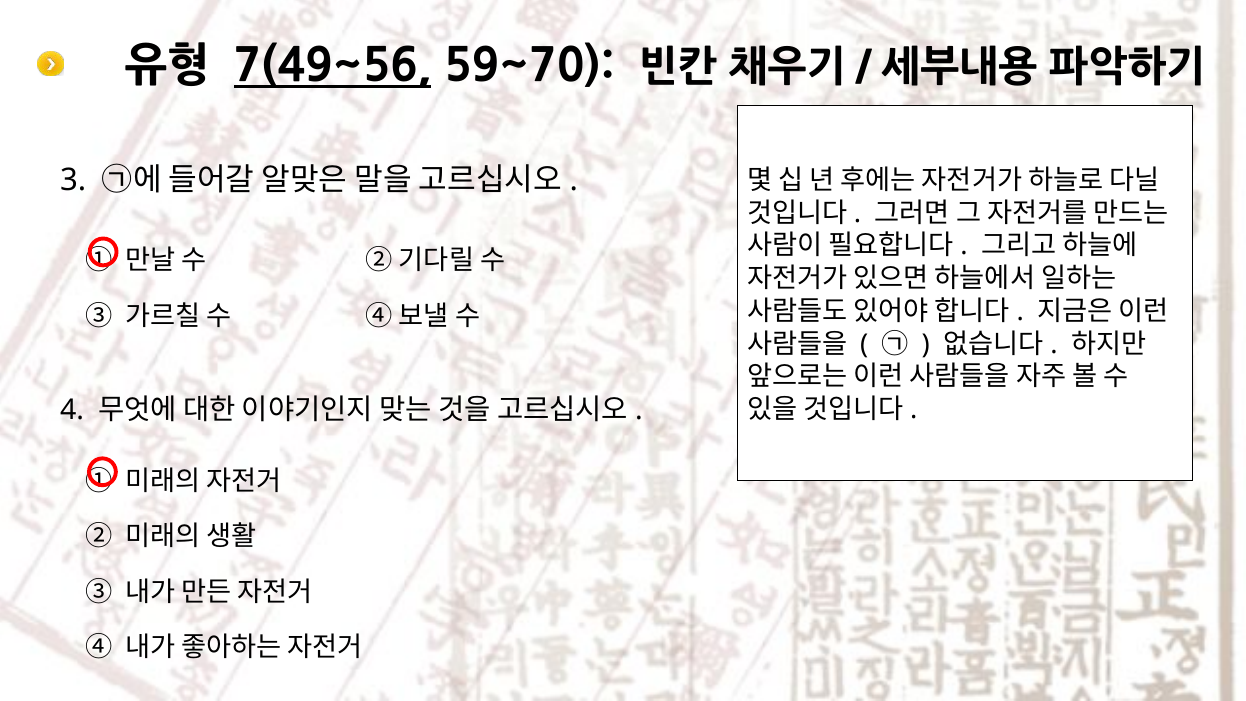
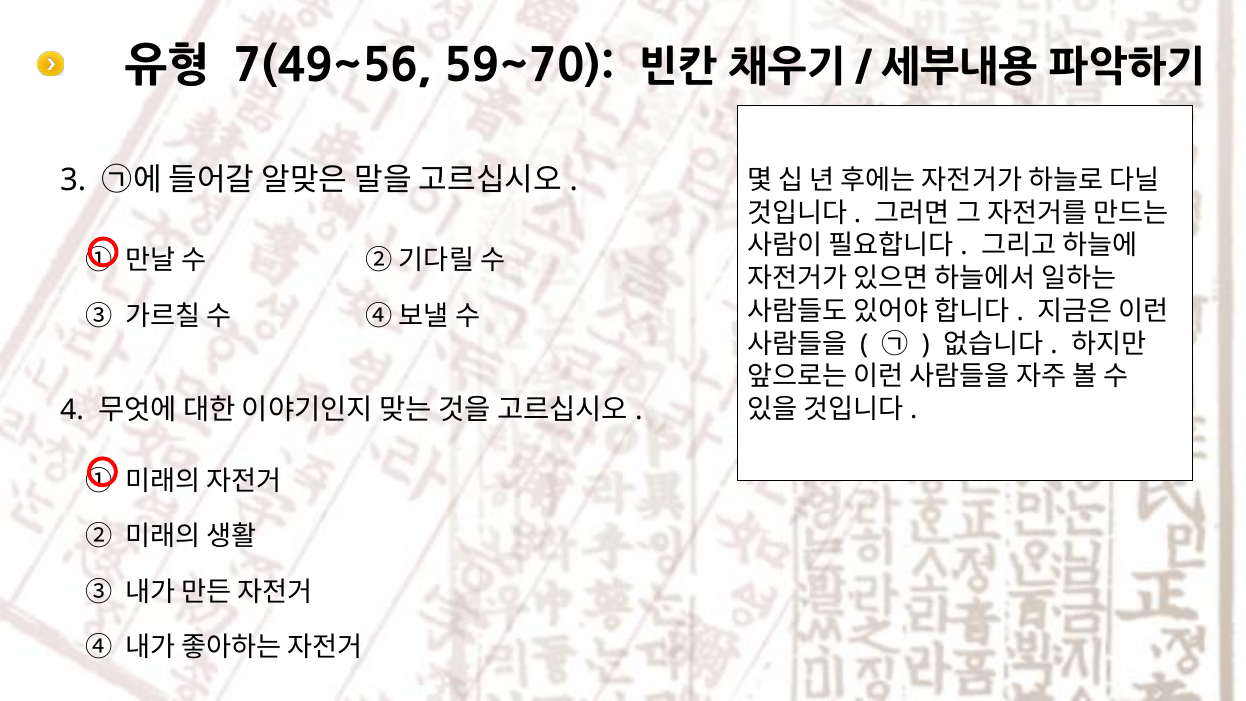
7(49~56 underline: present -> none (332, 67)
